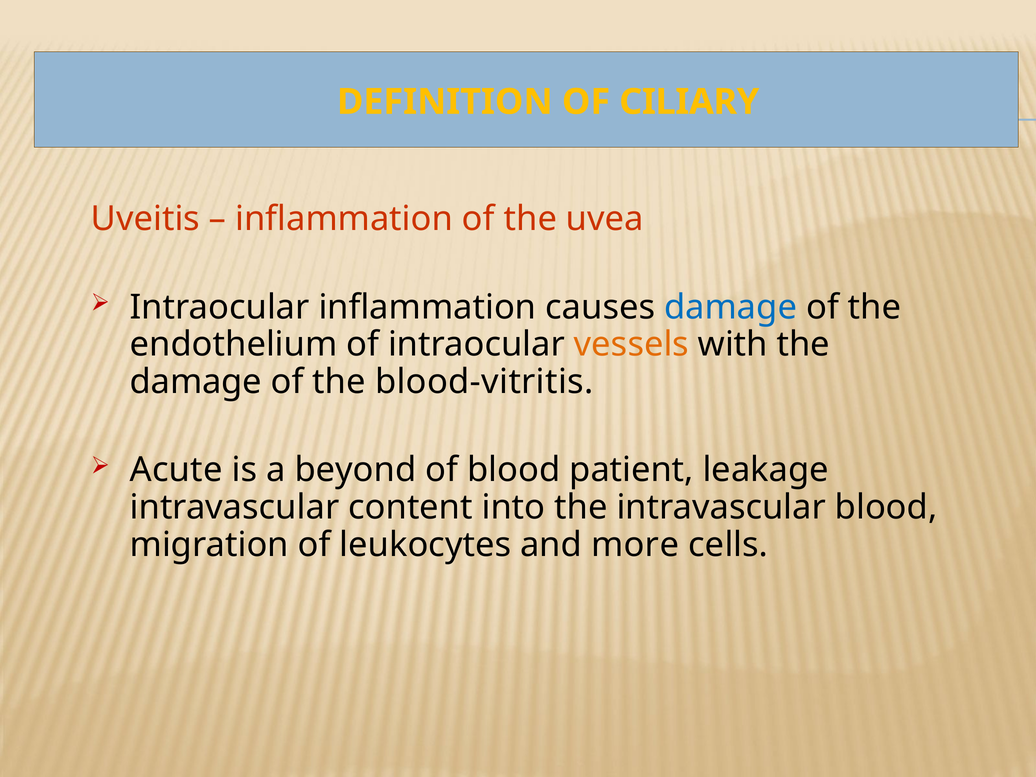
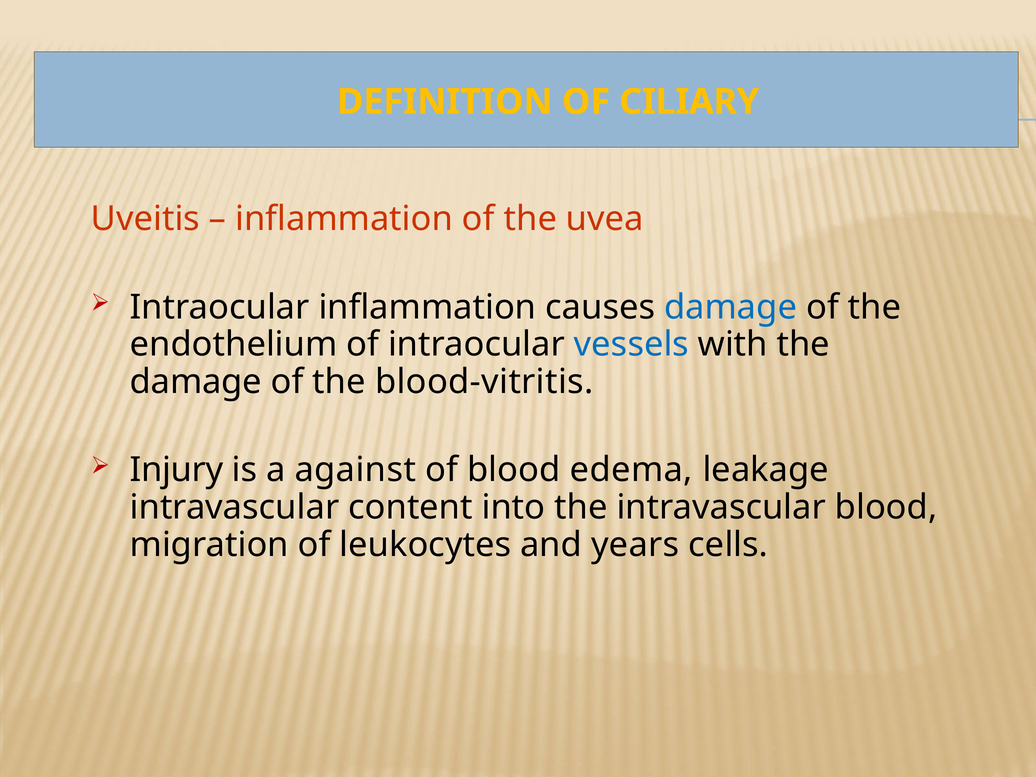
vessels colour: orange -> blue (631, 344)
Acute: Acute -> Injury (176, 470)
beyond: beyond -> against (355, 470)
patient: patient -> edema (631, 470)
more: more -> years (635, 545)
